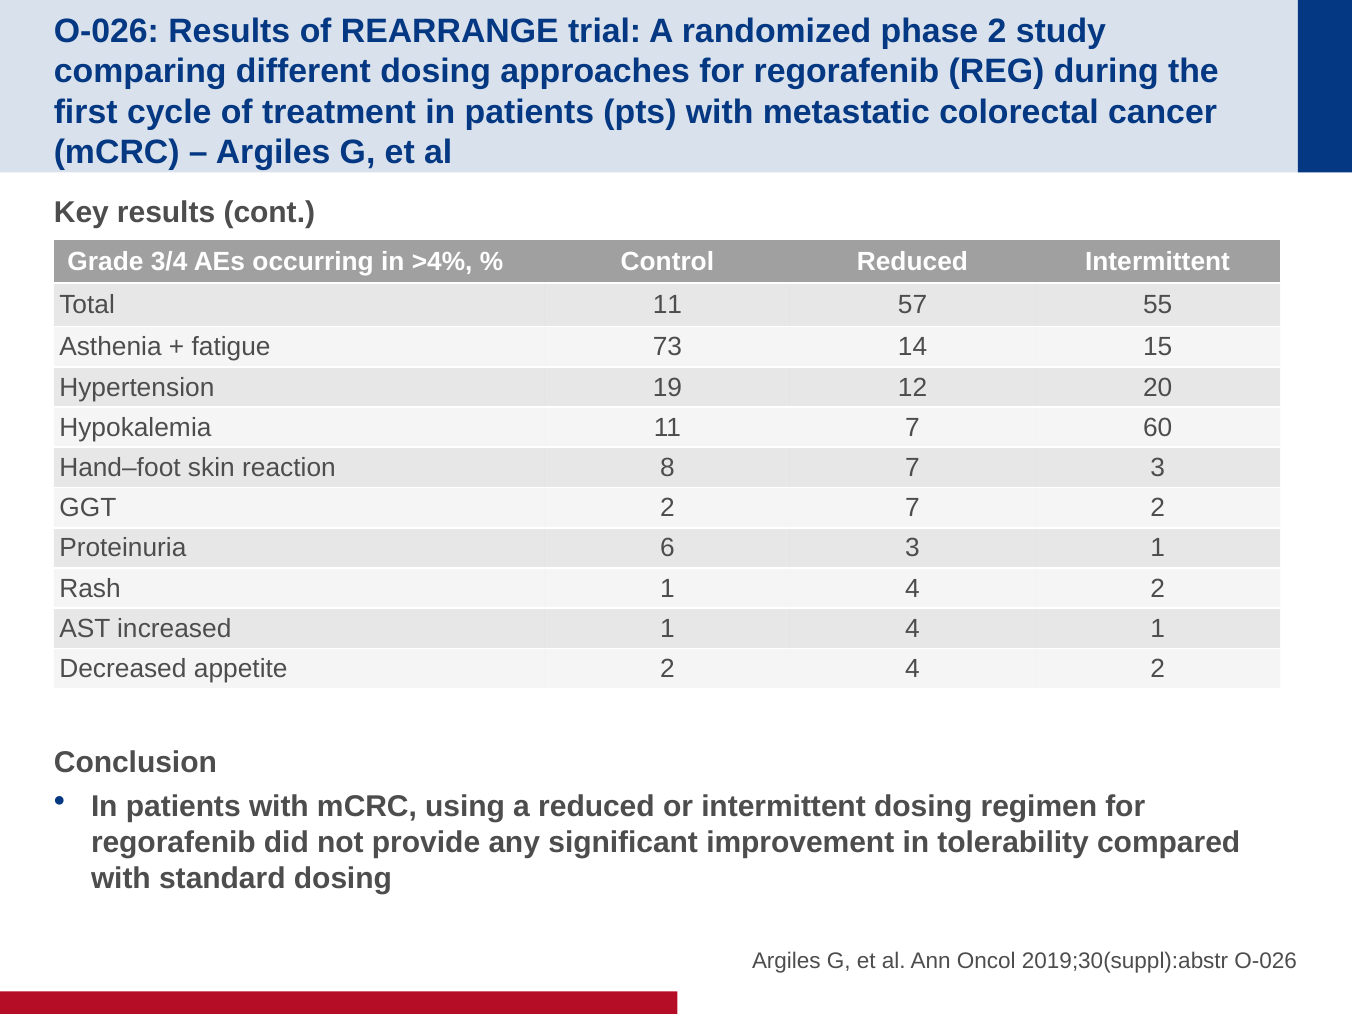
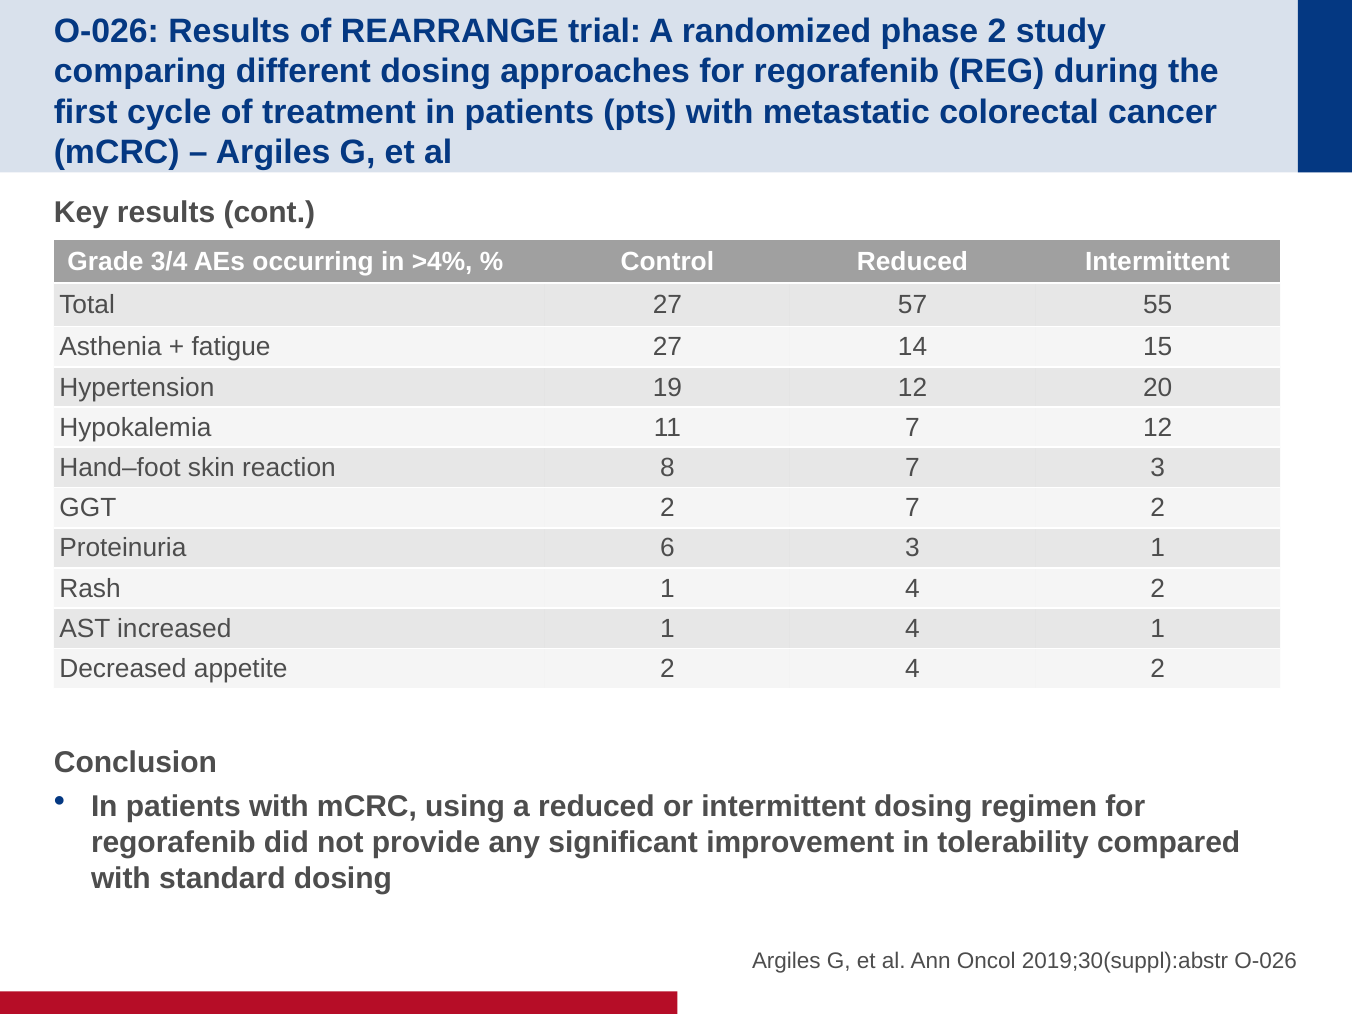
Total 11: 11 -> 27 (667, 305)
fatigue 73: 73 -> 27 (667, 347)
7 60: 60 -> 12 (1158, 428)
